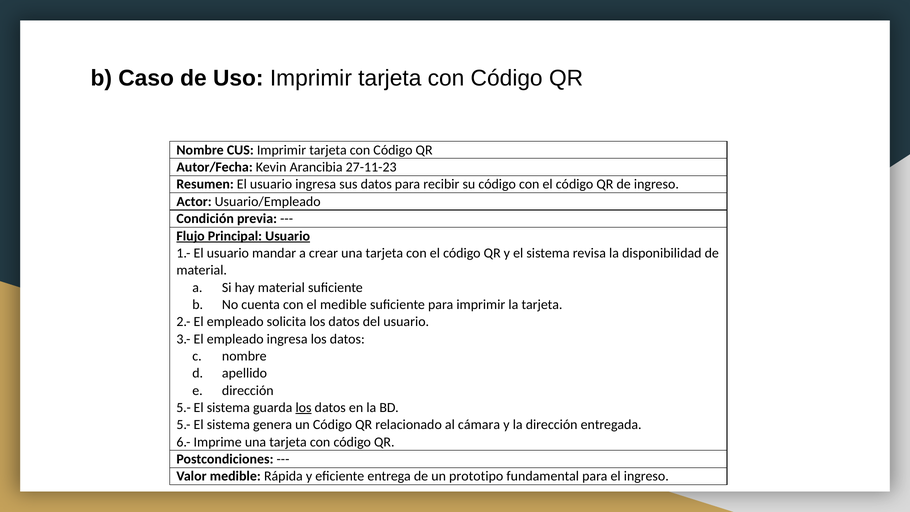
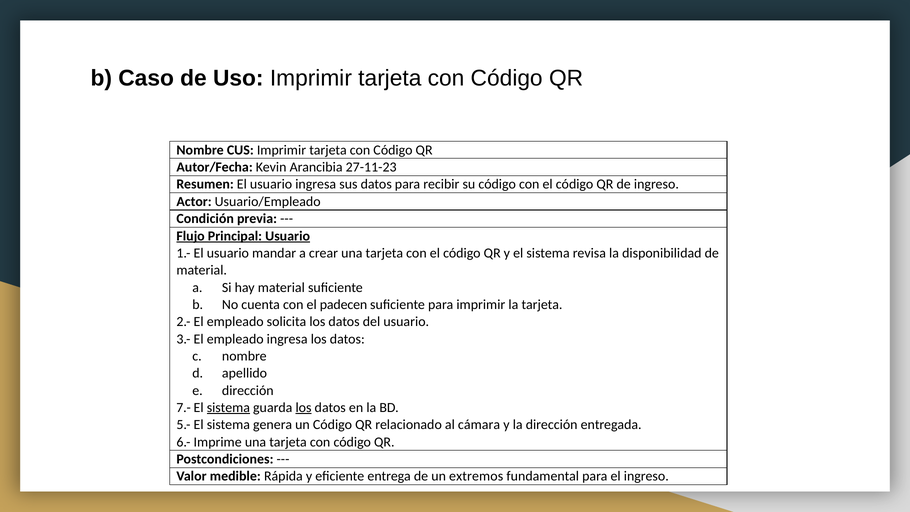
el medible: medible -> padecen (344, 305)
5.-: 5.- -> 7.- (184, 408)
sistema underline: none -> present (228, 408)
prototipo: prototipo -> extremos (476, 476)
